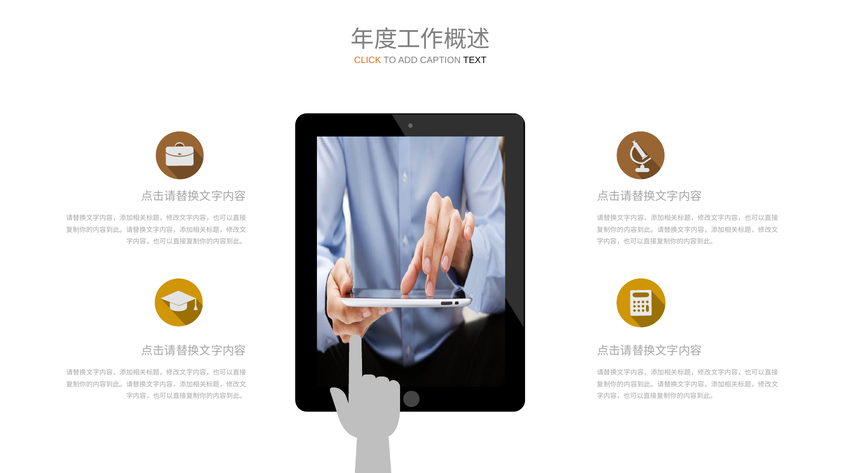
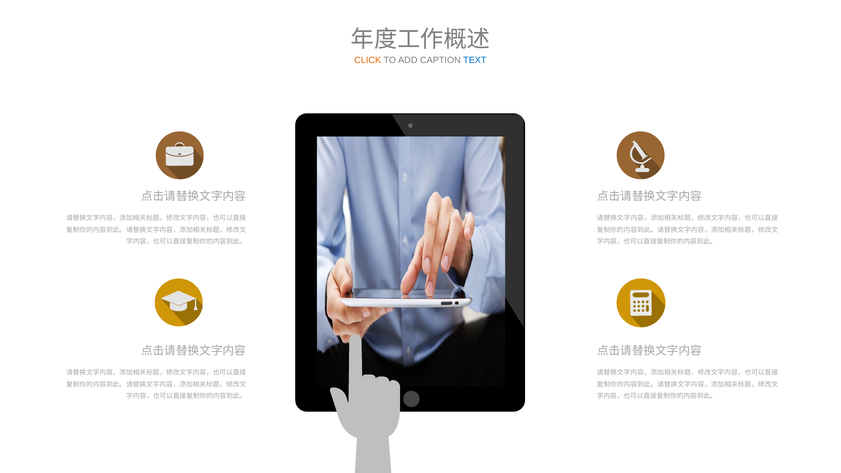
TEXT colour: black -> blue (475, 60)
